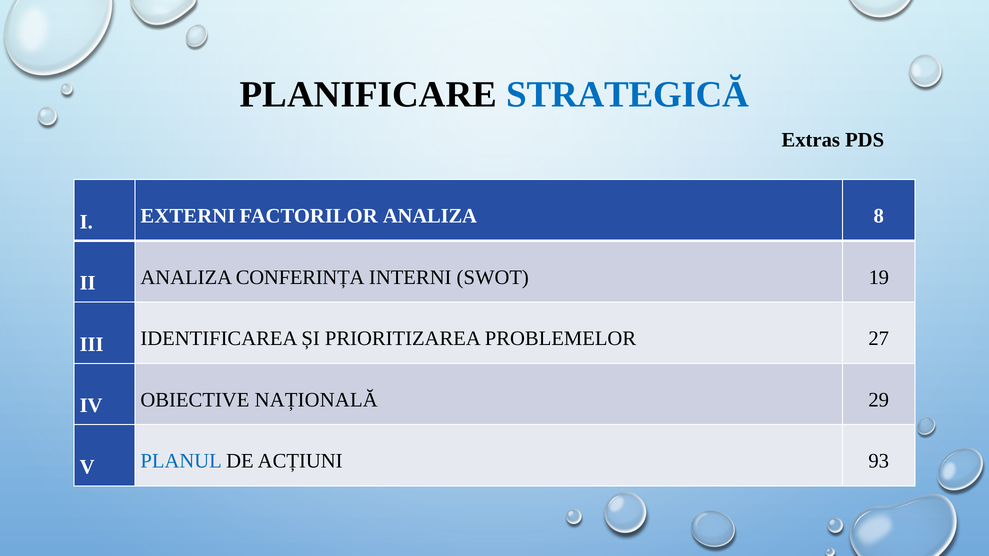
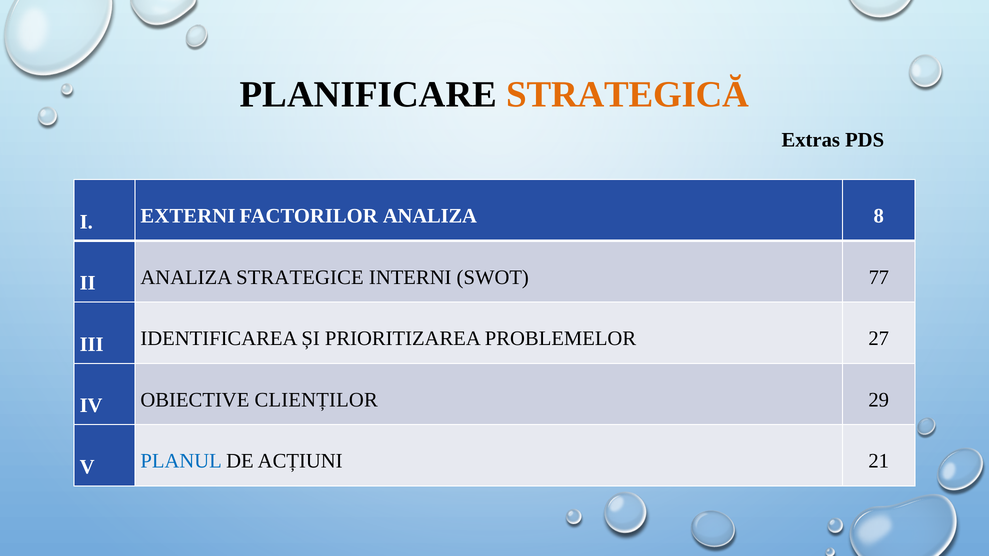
STRATEGICĂ colour: blue -> orange (628, 95)
CONFERINȚA: CONFERINȚA -> STRATEGICE (300, 277)
19: 19 -> 77 (879, 277)
NAȚIONALĂ: NAȚIONALĂ -> CLIENȚILOR (316, 400)
93: 93 -> 21 (879, 461)
